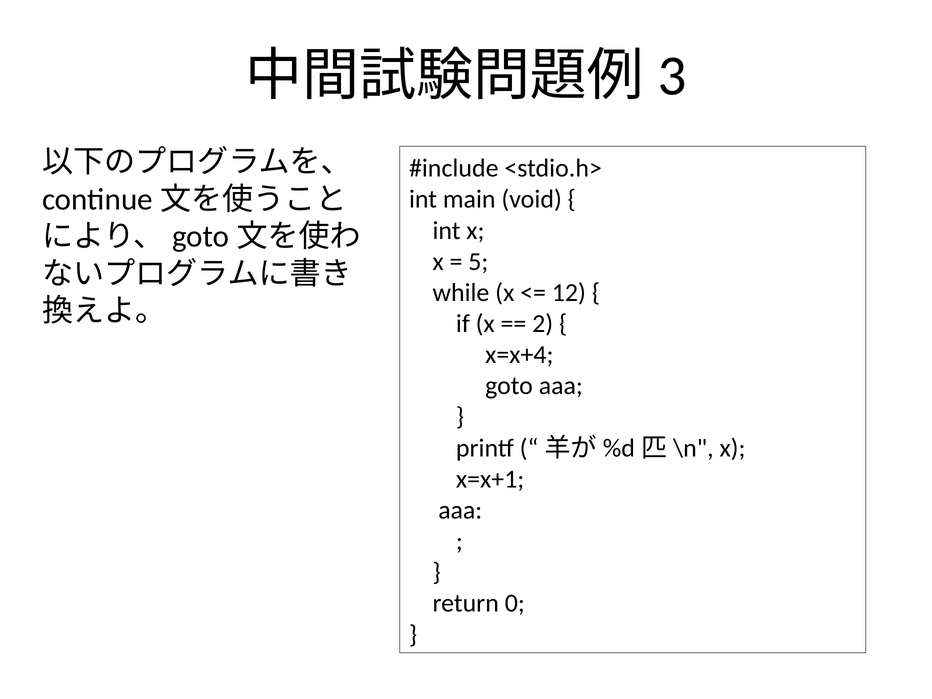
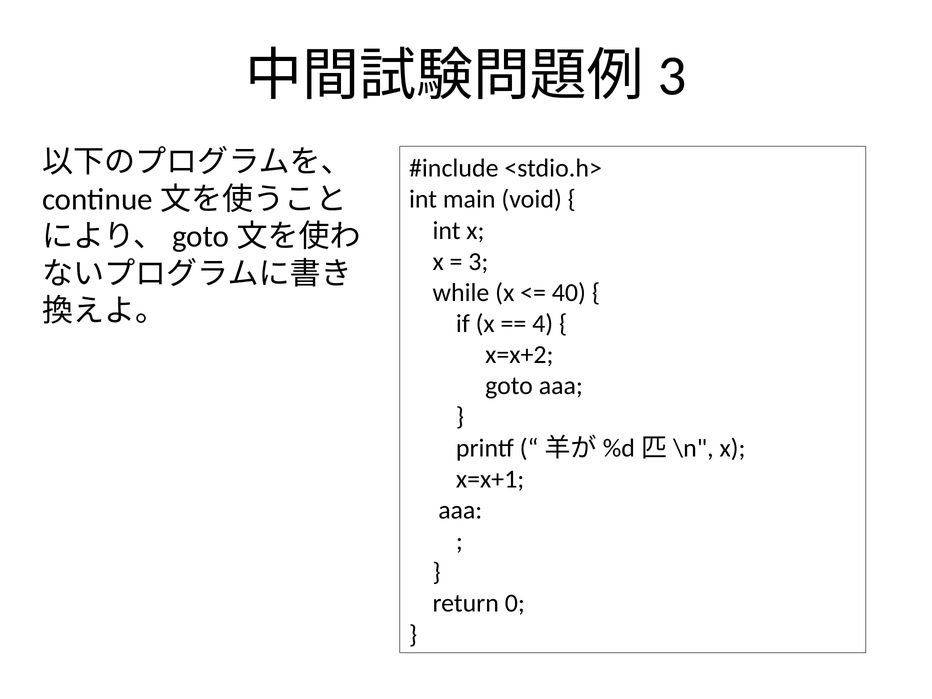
5: 5 -> 3 (478, 262)
12: 12 -> 40 (569, 293)
2: 2 -> 4 (543, 324)
x=x+4: x=x+4 -> x=x+2 (519, 355)
